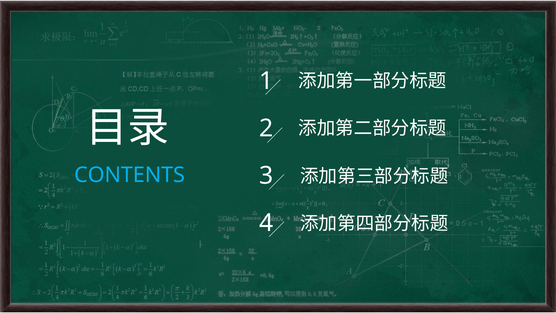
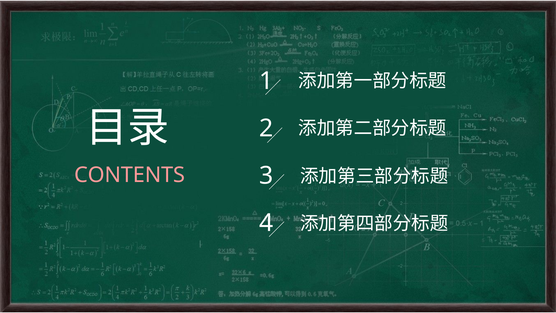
CONTENTS colour: light blue -> pink (130, 175)
